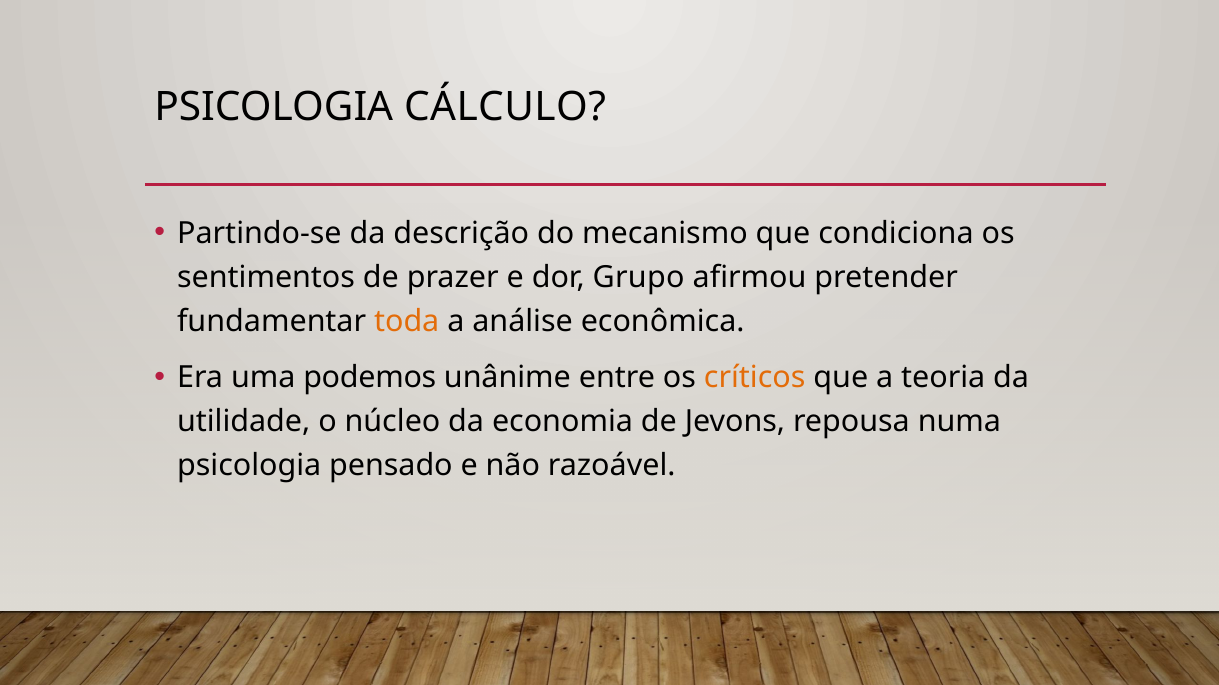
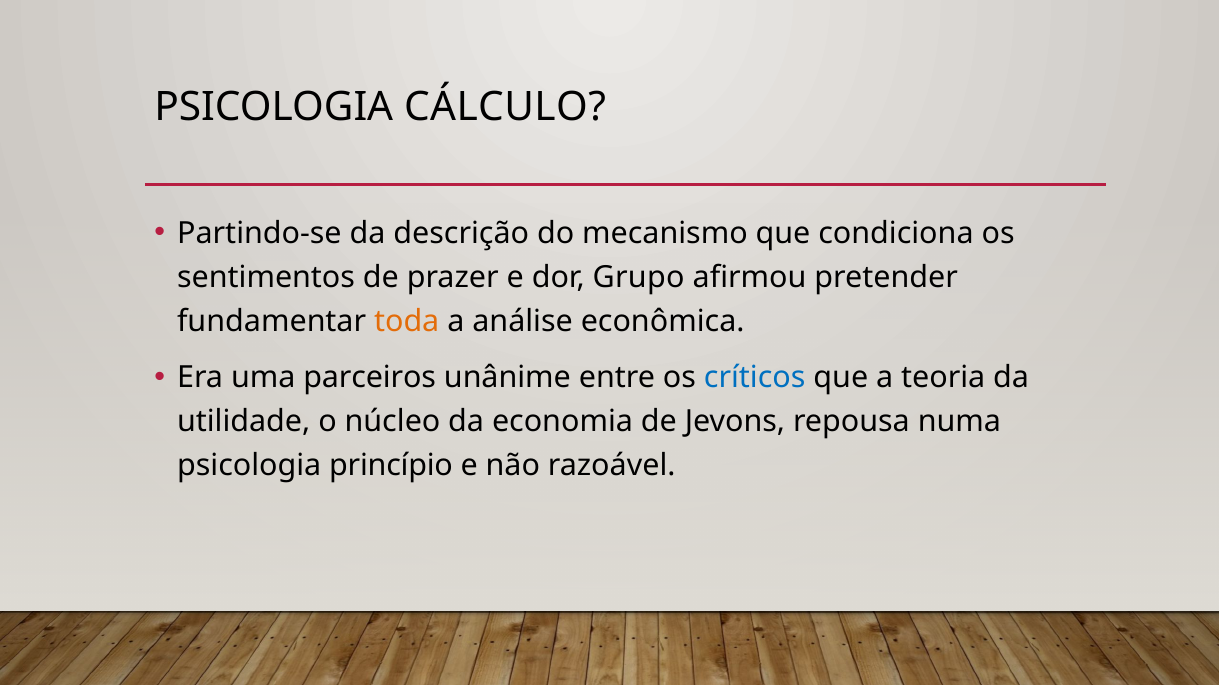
podemos: podemos -> parceiros (370, 378)
críticos colour: orange -> blue (755, 378)
pensado: pensado -> princípio (391, 466)
